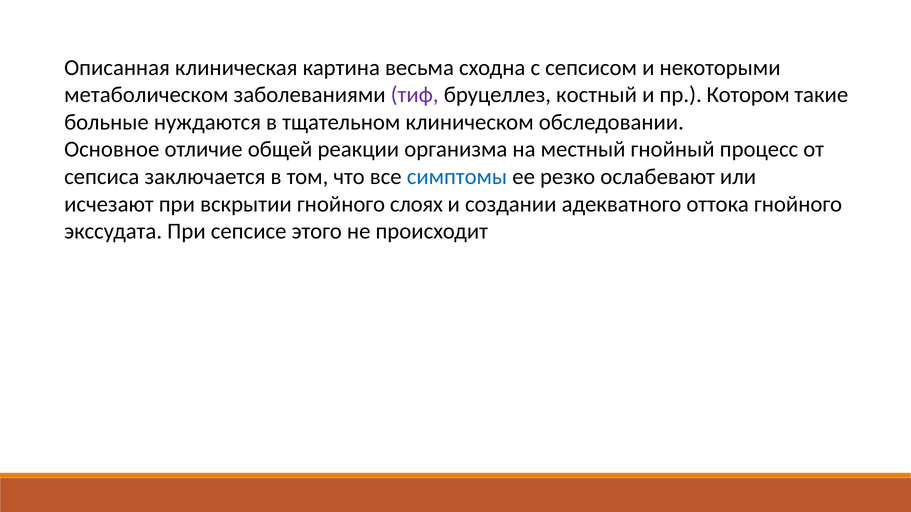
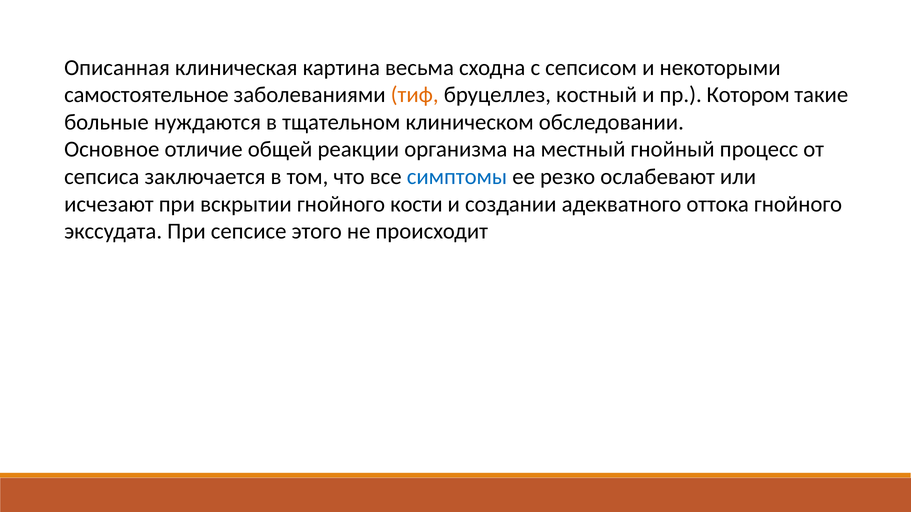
метаболическом: метаболическом -> самостоятельное (146, 95)
тиф colour: purple -> orange (415, 95)
слоях: слоях -> кости (416, 204)
